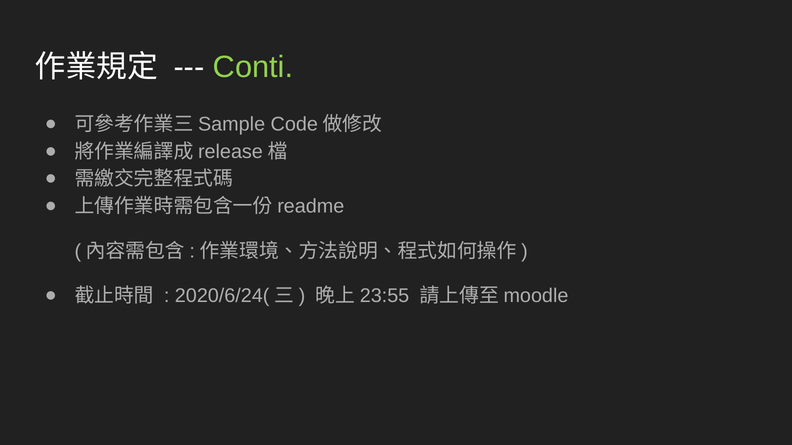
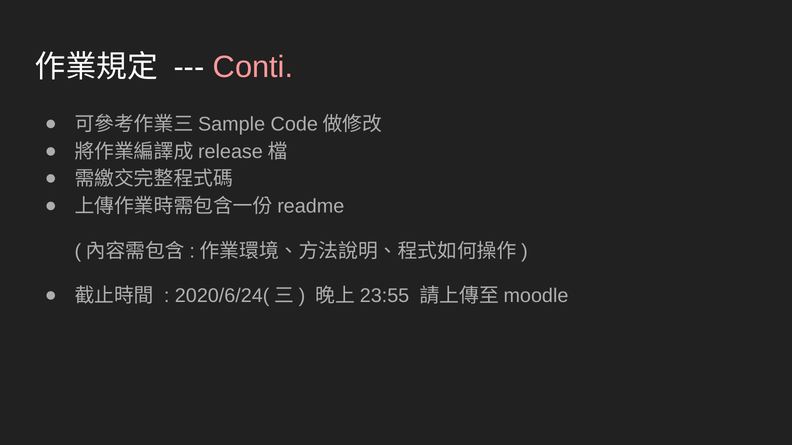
Conti colour: light green -> pink (253, 67)
